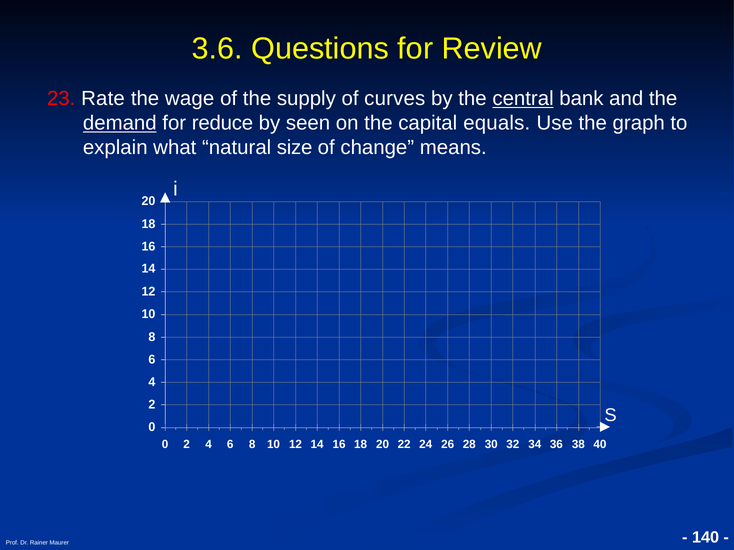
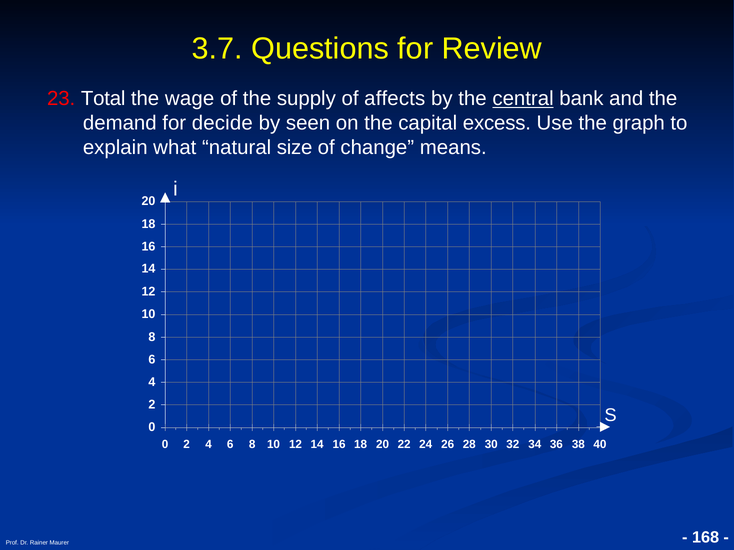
3.6: 3.6 -> 3.7 (217, 49)
Rate: Rate -> Total (103, 99)
curves: curves -> affects (395, 99)
demand underline: present -> none (120, 123)
reduce: reduce -> decide (222, 123)
equals: equals -> excess (497, 123)
140: 140 -> 168 (706, 538)
